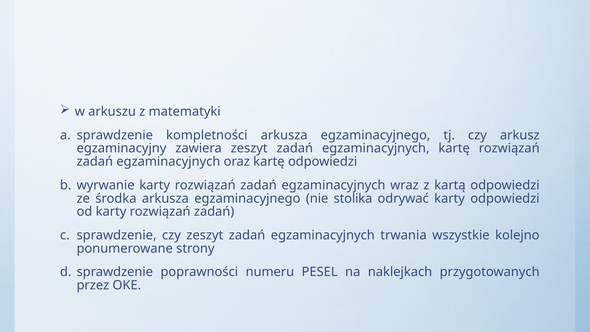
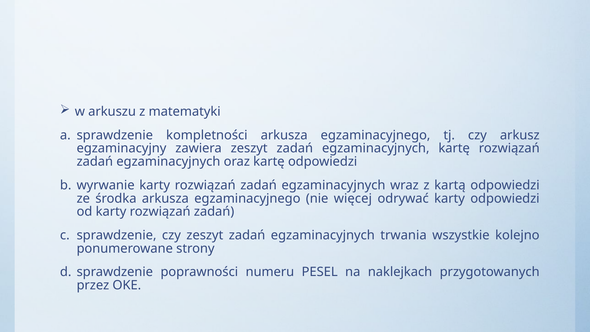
stolika: stolika -> więcej (353, 198)
